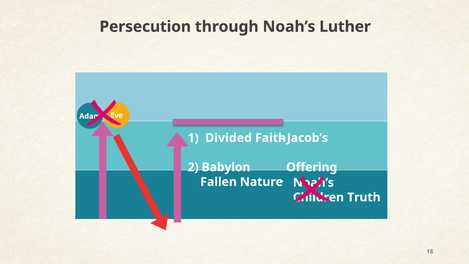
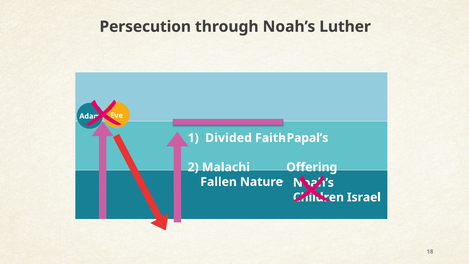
Jacob’s: Jacob’s -> Papal’s (307, 138)
Babylon: Babylon -> Malachi (226, 167)
Truth: Truth -> Israel (364, 197)
